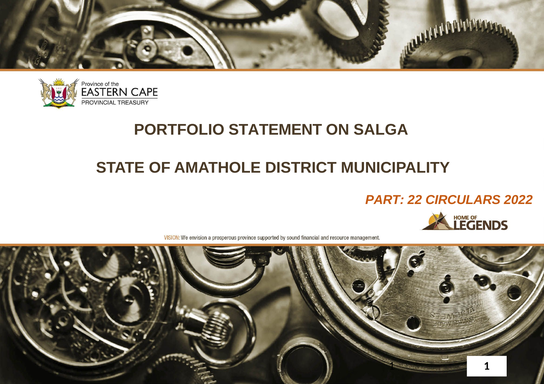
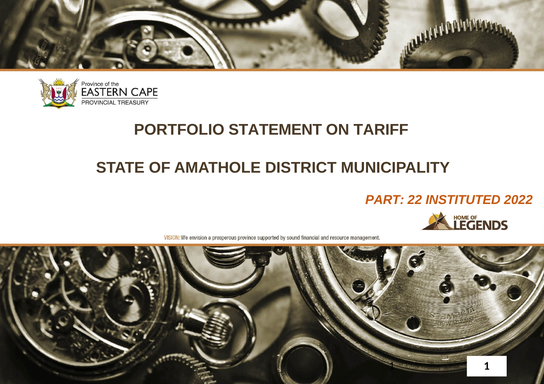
SALGA: SALGA -> TARIFF (381, 130)
CIRCULARS: CIRCULARS -> INSTITUTED (463, 200)
